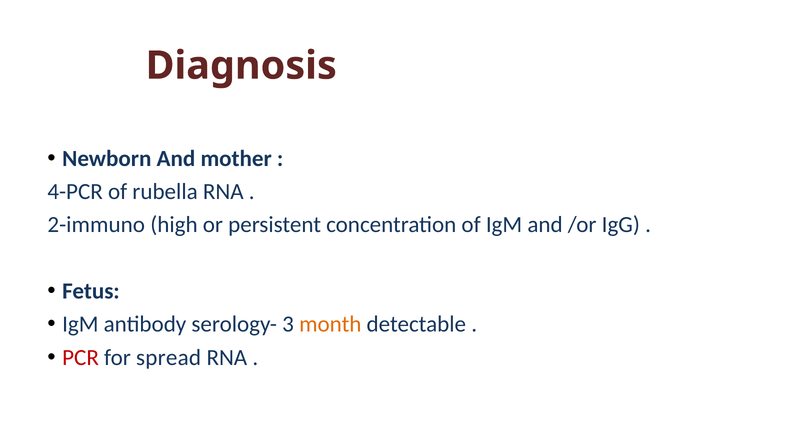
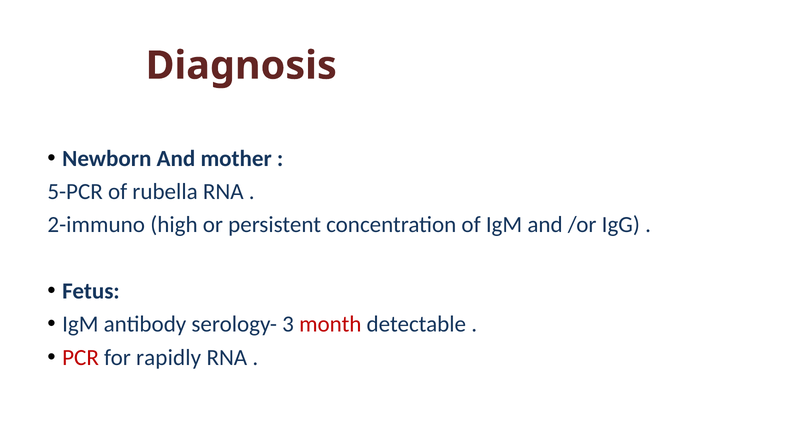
4-PCR: 4-PCR -> 5-PCR (75, 192)
month colour: orange -> red (330, 324)
spread: spread -> rapidly (169, 358)
